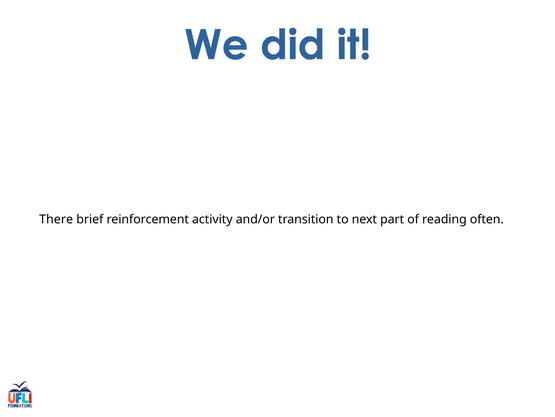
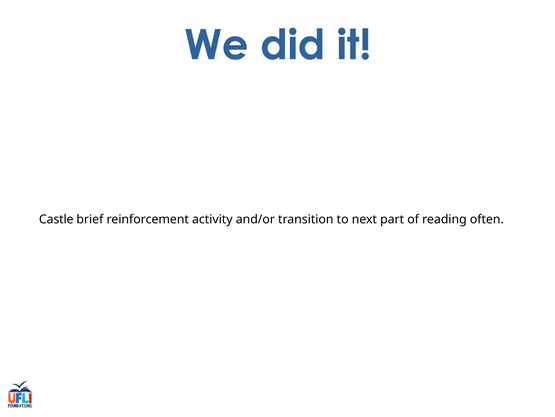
There: There -> Castle (56, 219)
